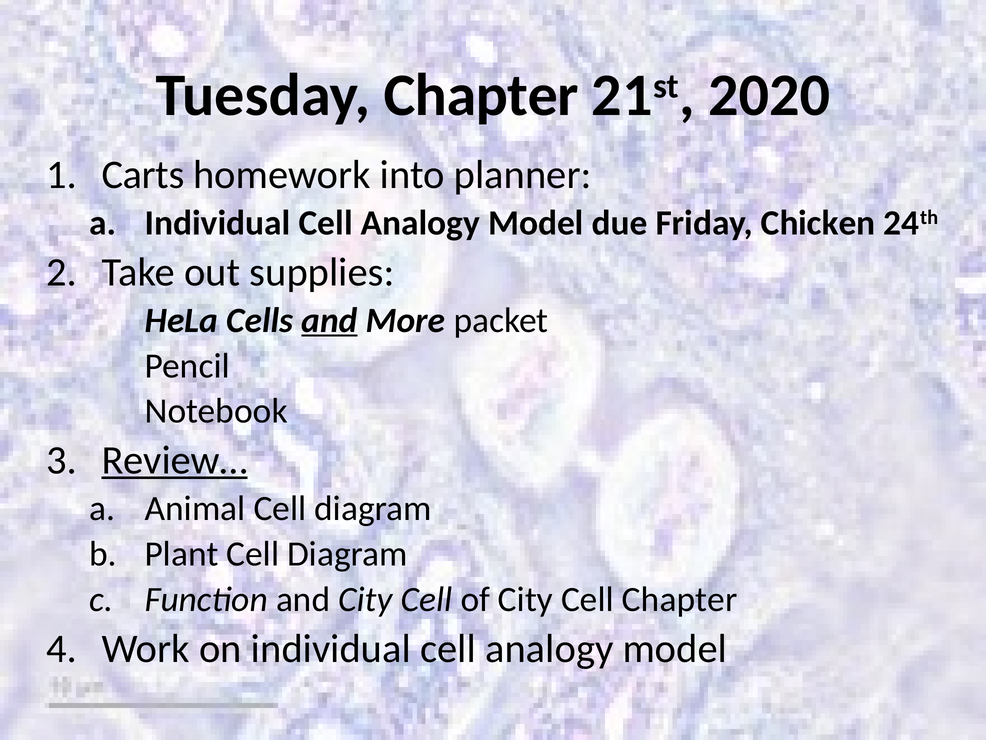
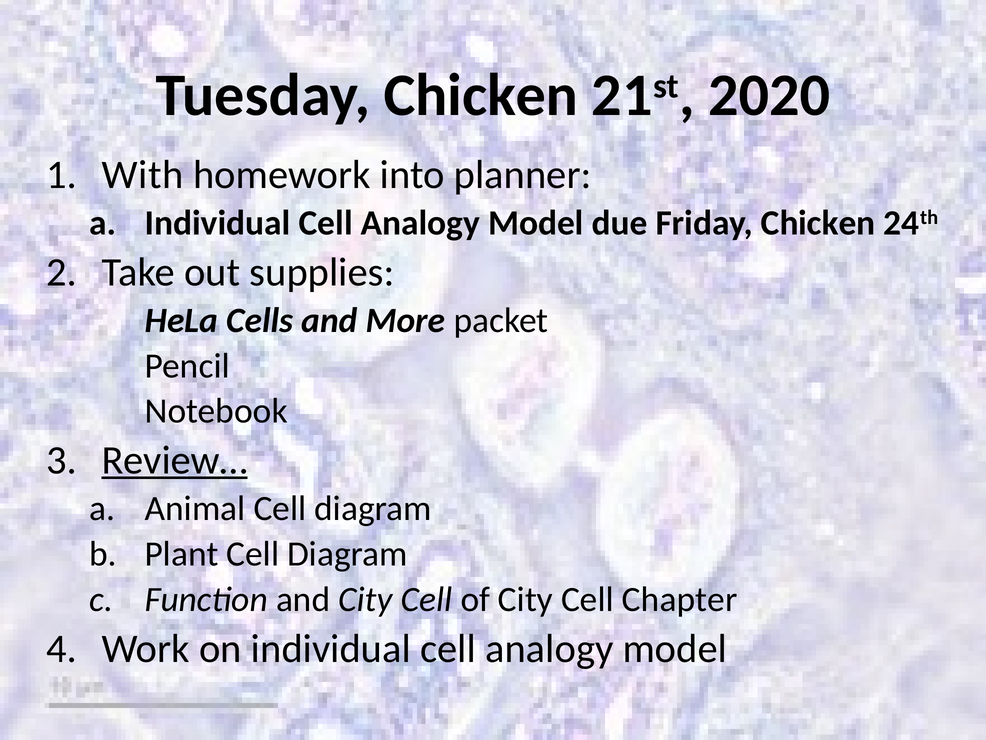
Tuesday Chapter: Chapter -> Chicken (481, 95)
Carts: Carts -> With (143, 175)
and underline: present -> none (329, 320)
